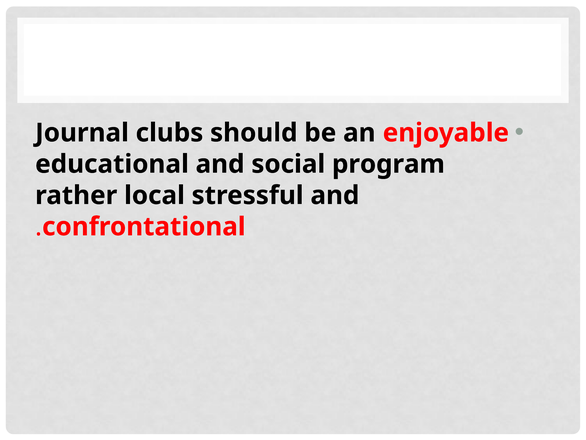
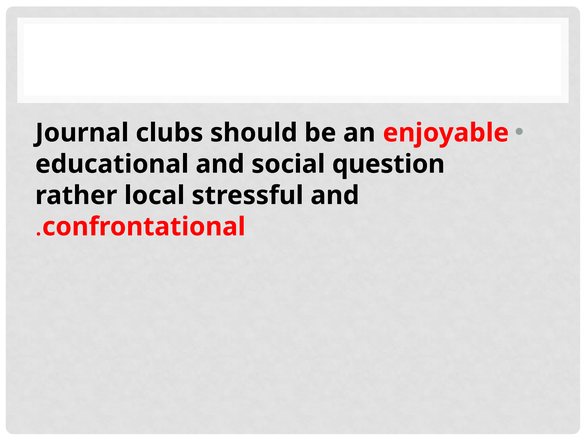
program: program -> question (388, 164)
